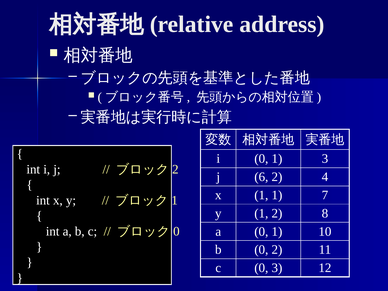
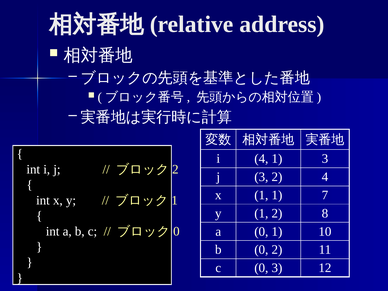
i 0: 0 -> 4 (261, 159)
j 6: 6 -> 3 (261, 177)
